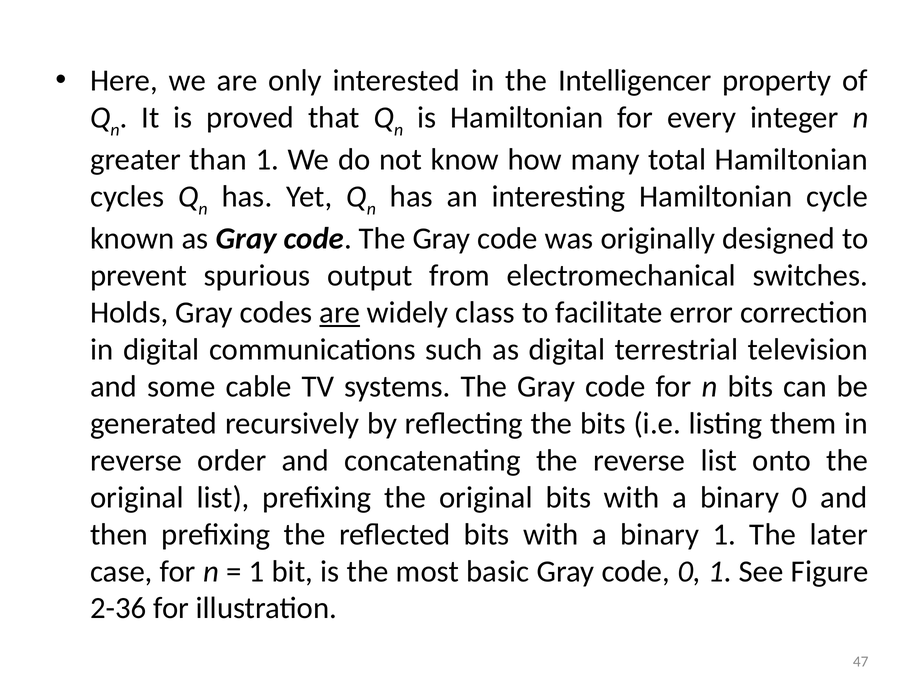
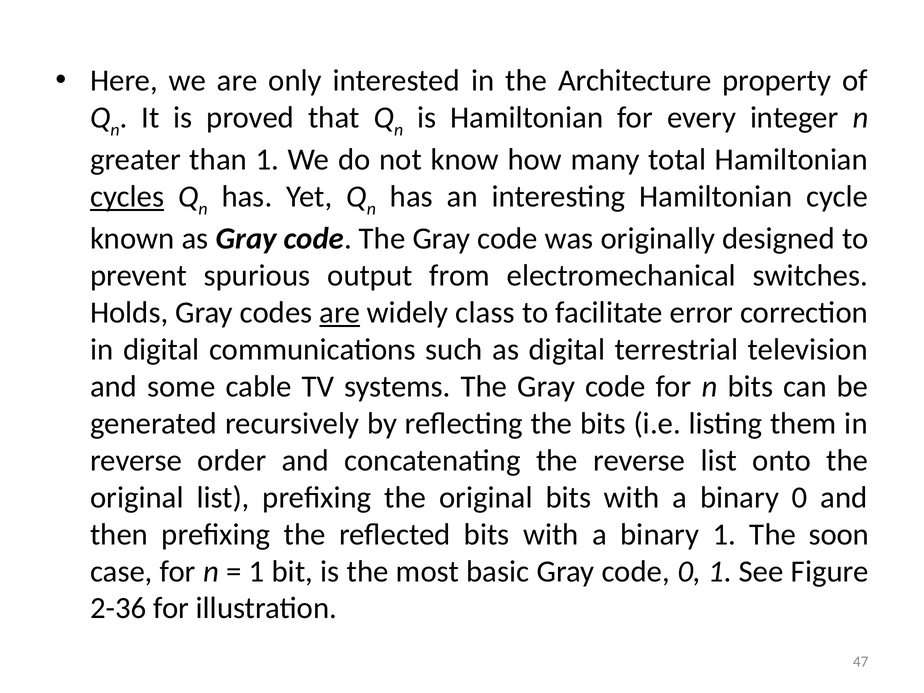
Intelligencer: Intelligencer -> Architecture (635, 81)
cycles underline: none -> present (127, 197)
later: later -> soon (839, 534)
